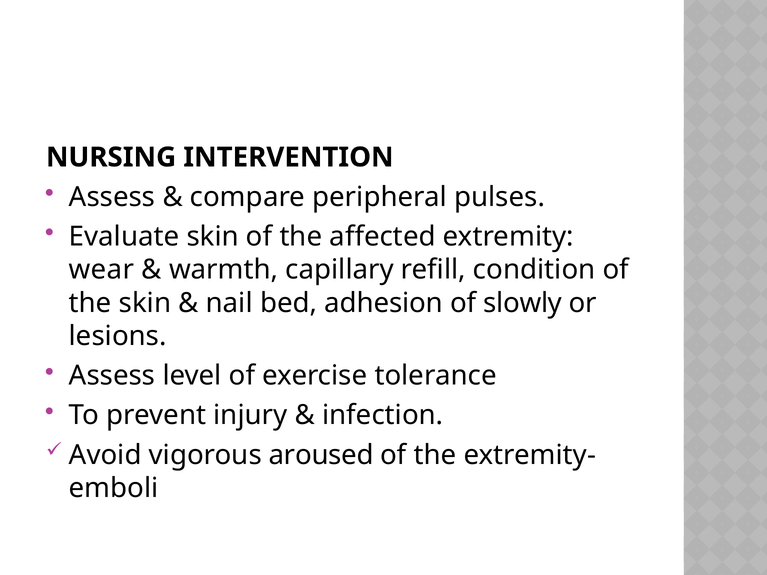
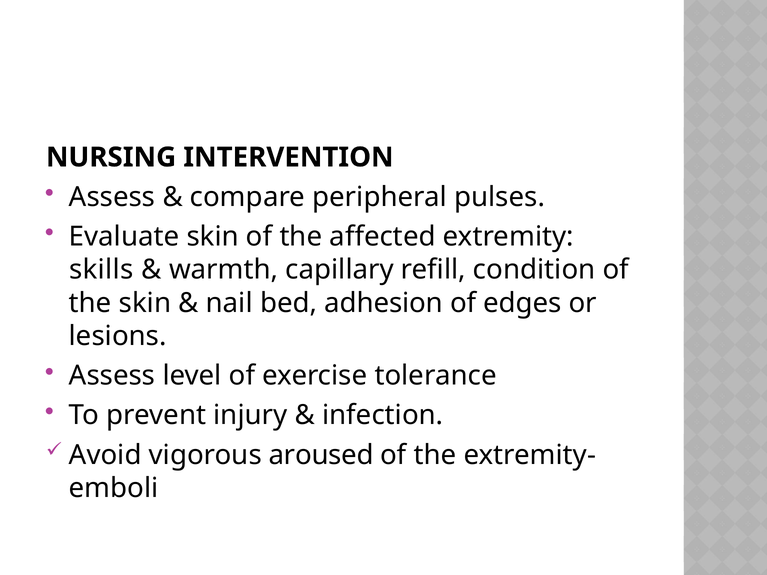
wear: wear -> skills (101, 270)
slowly: slowly -> edges (523, 303)
